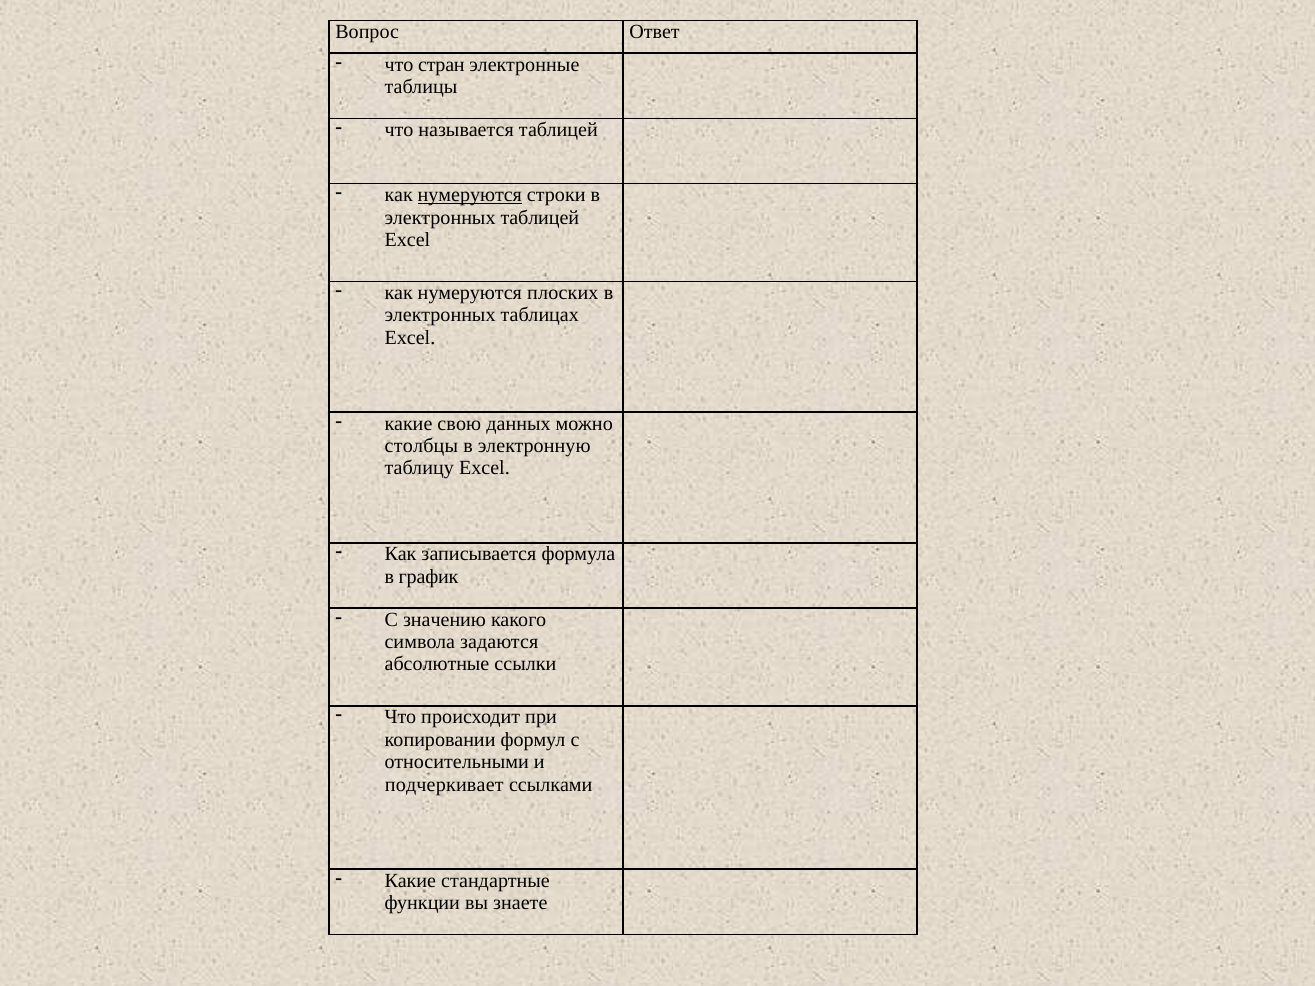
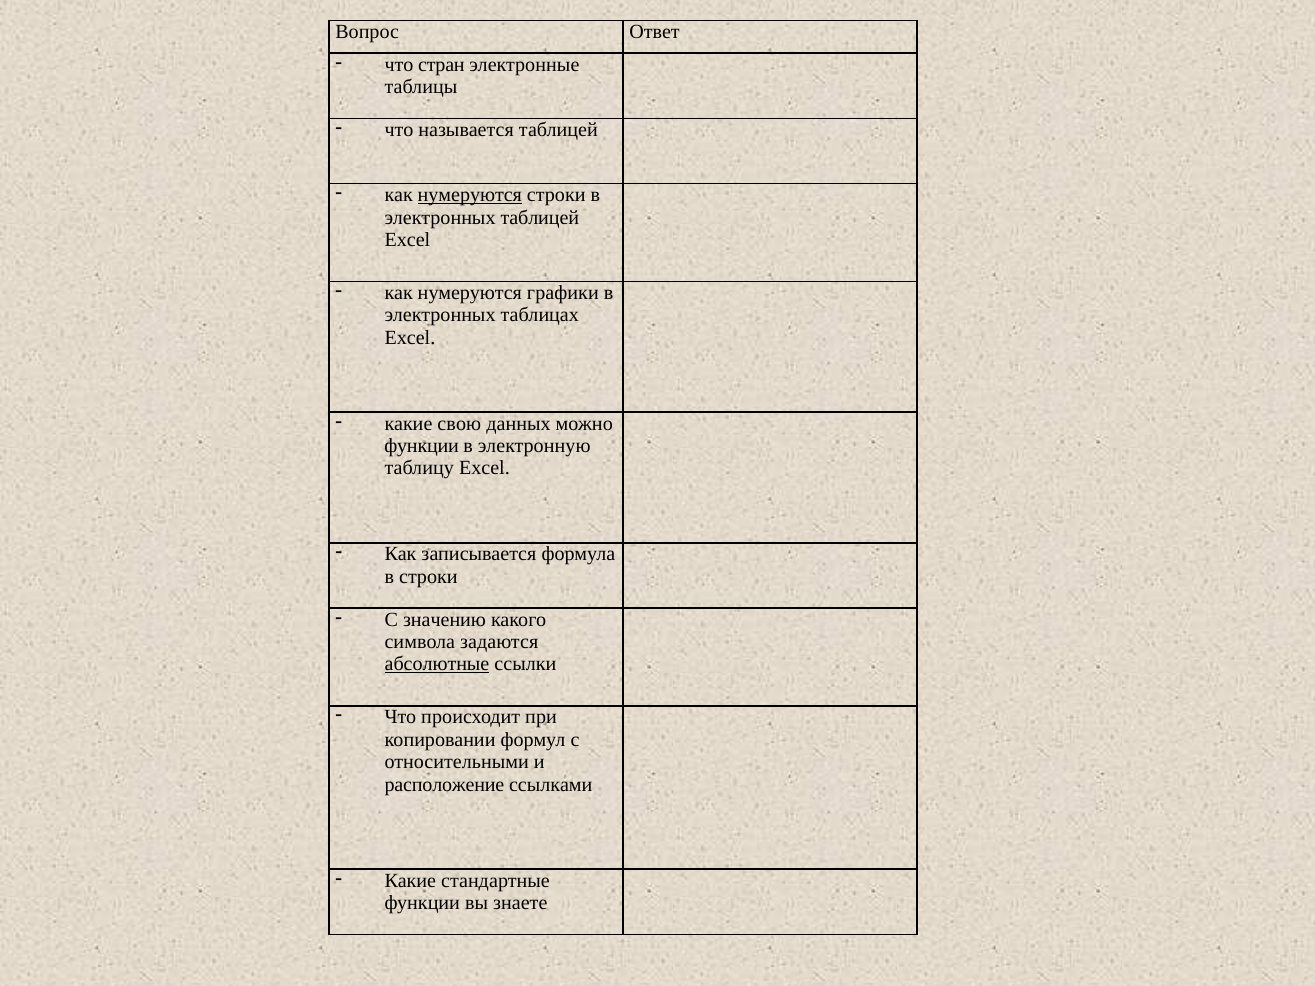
плоских: плоских -> графики (563, 293)
столбцы: столбцы -> функции (422, 446)
в график: график -> строки (428, 577)
абсолютные underline: none -> present (437, 664)
подчеркивает: подчеркивает -> расположение (444, 785)
